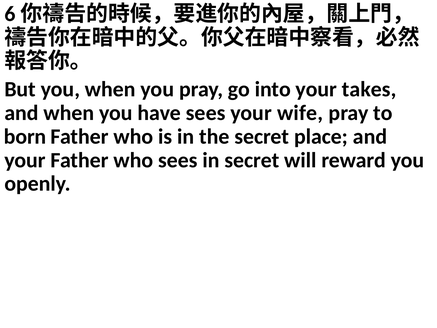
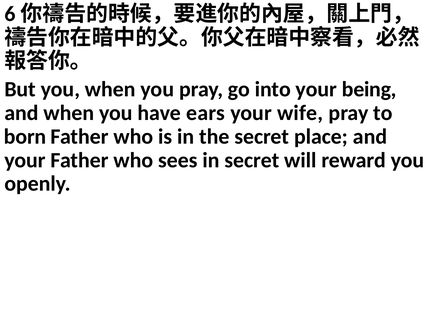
takes: takes -> being (369, 89)
have sees: sees -> ears (206, 113)
